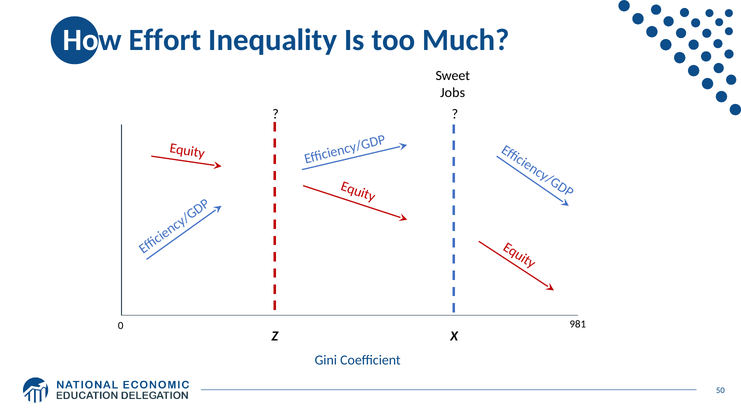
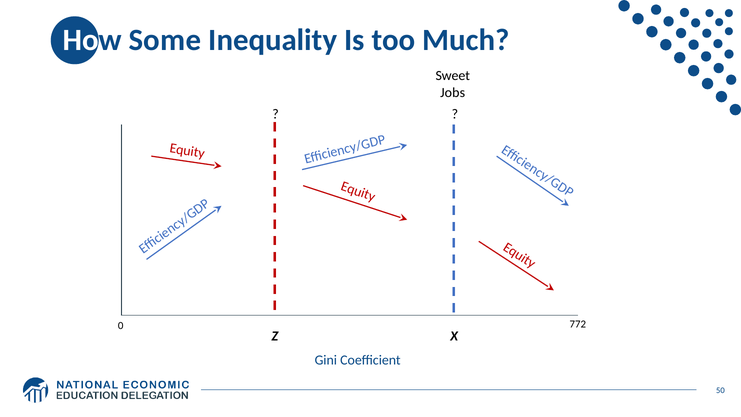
Effort: Effort -> Some (165, 40)
981: 981 -> 772 (578, 324)
